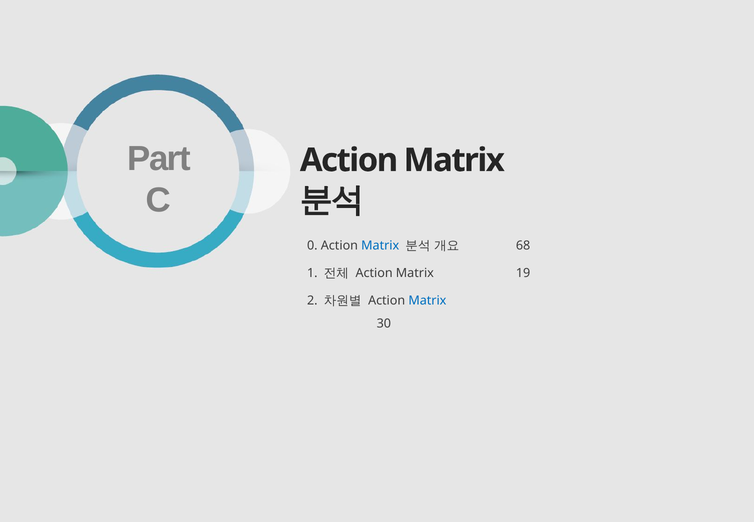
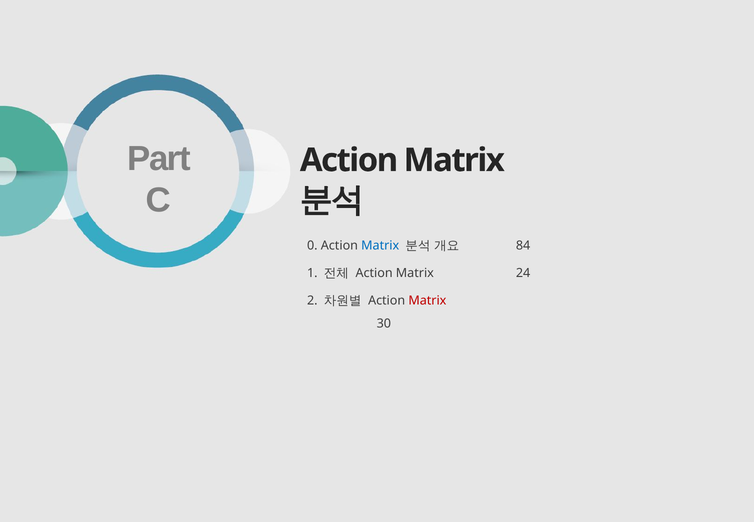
68: 68 -> 84 (523, 246)
19: 19 -> 24 (523, 273)
Matrix colour: blue -> red (427, 301)
